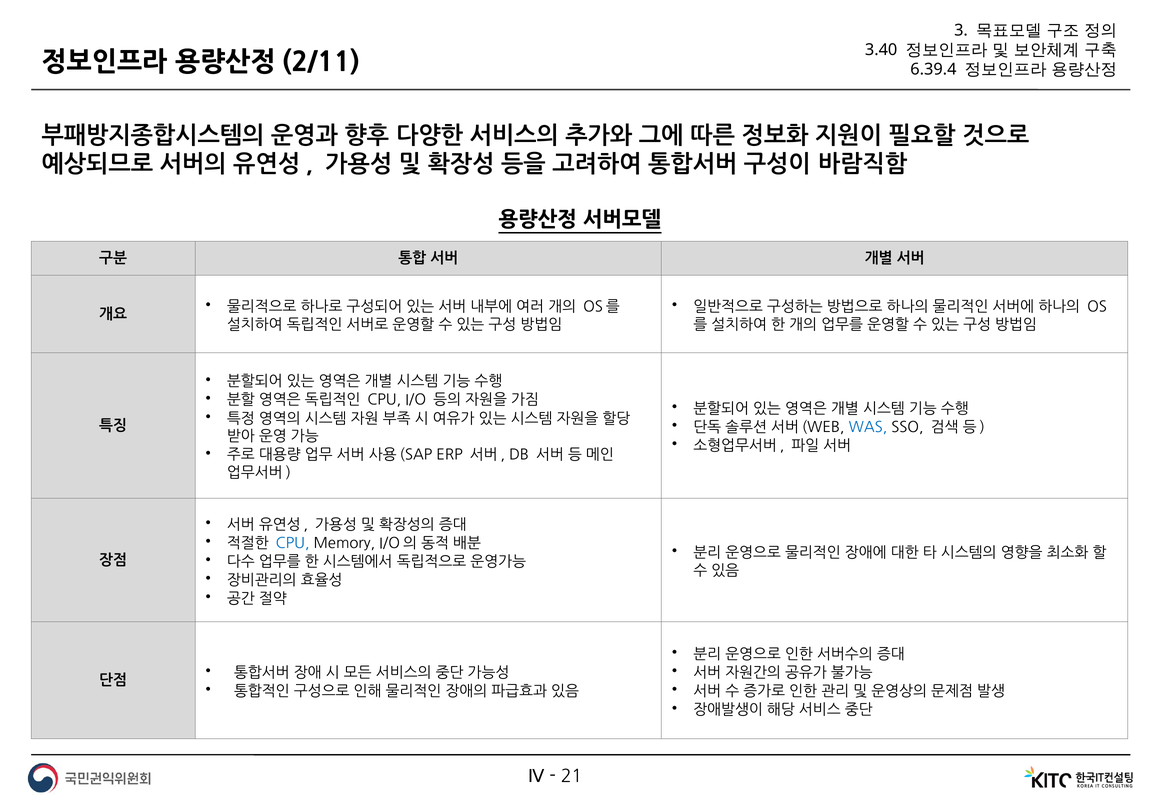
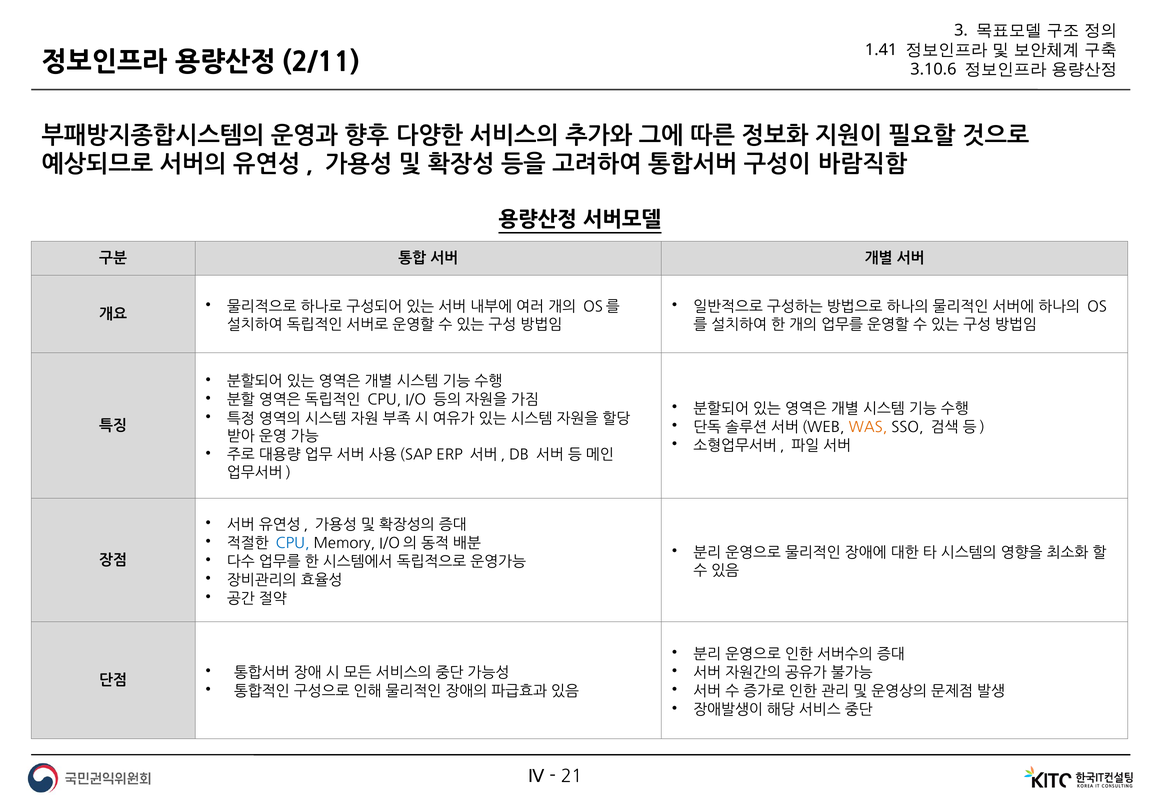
3.40: 3.40 -> 1.41 (881, 50)
6.39.4: 6.39.4 -> 3.10.6 (933, 70)
WAS colour: blue -> orange (868, 427)
